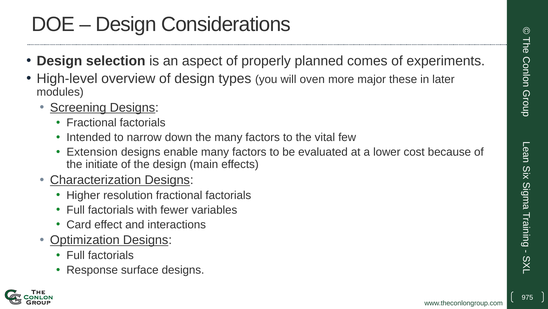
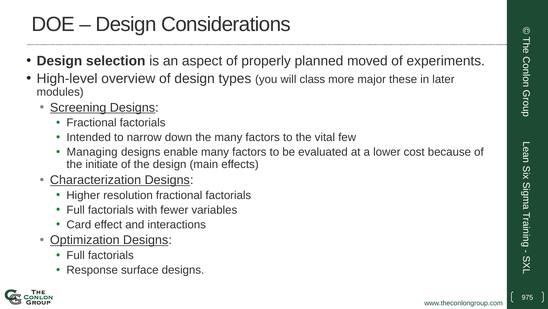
comes: comes -> moved (367, 61)
oven: oven -> class (312, 79)
Extension: Extension -> Managing (92, 152)
